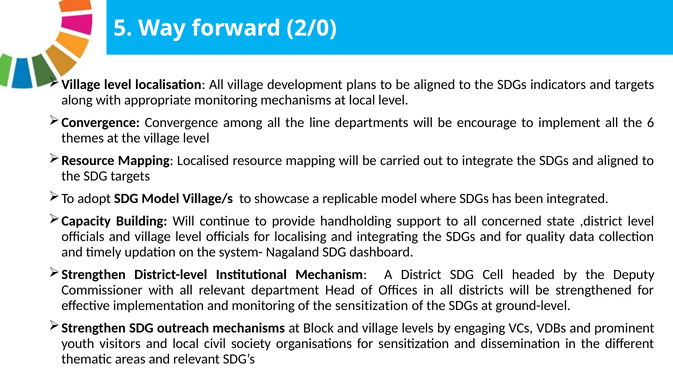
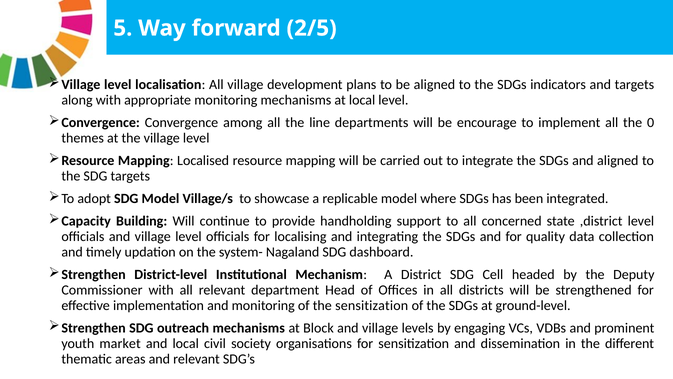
2/0: 2/0 -> 2/5 (312, 28)
6: 6 -> 0 (651, 123)
visitors: visitors -> market (120, 343)
